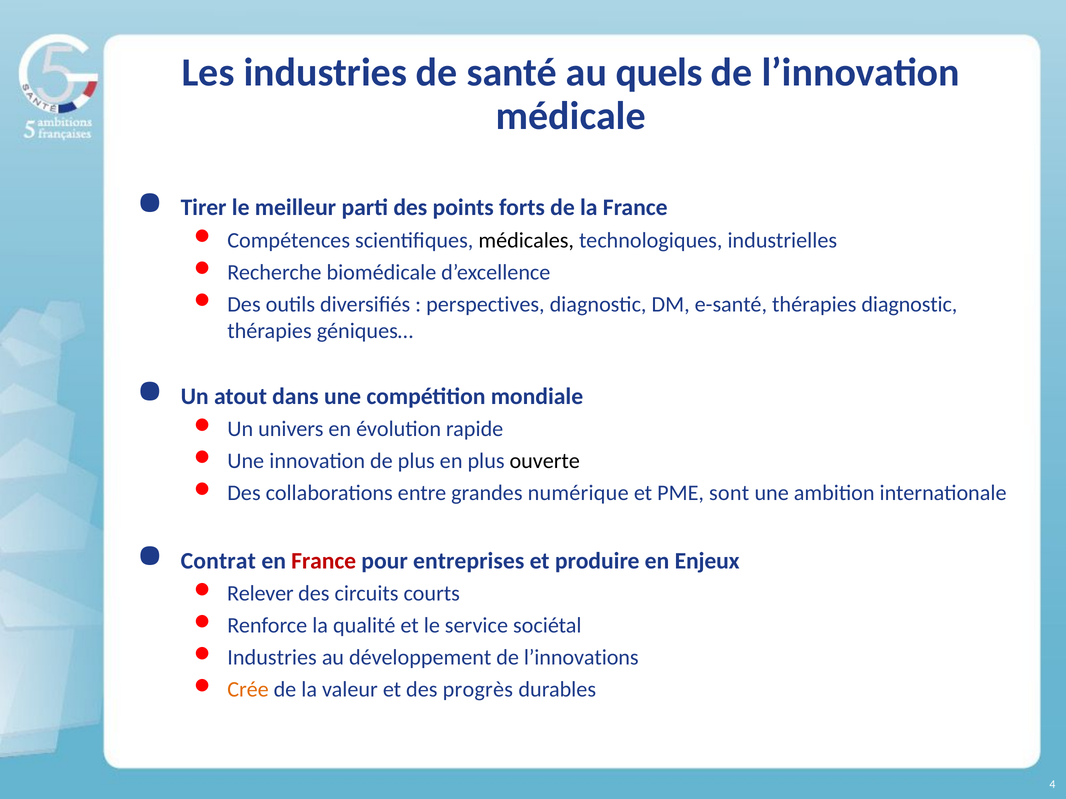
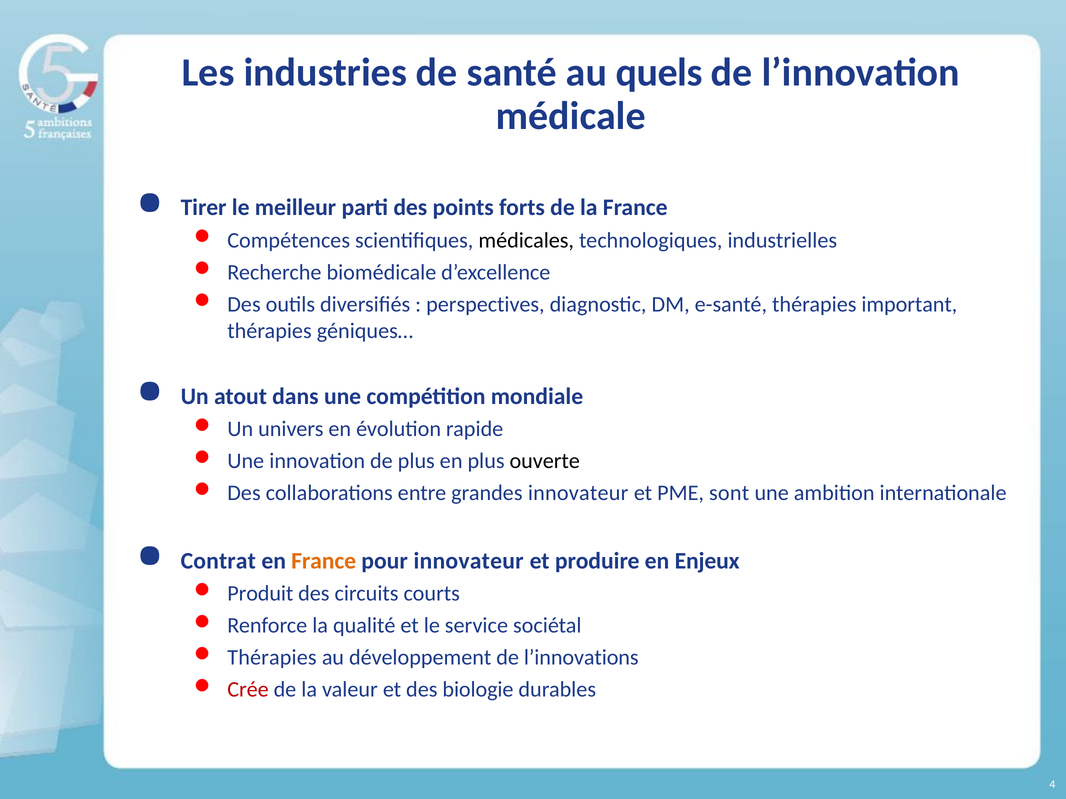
thérapies diagnostic: diagnostic -> important (909, 304)
grandes numérique: numérique -> innovateur (578, 493)
France colour: red -> orange (324, 561)
pour entreprises: entreprises -> innovateur (469, 561)
Relever: Relever -> Produit (260, 594)
Industries: Industries -> Thérapies (272, 658)
Crée colour: orange -> red (248, 690)
progrès: progrès -> biologie (478, 690)
